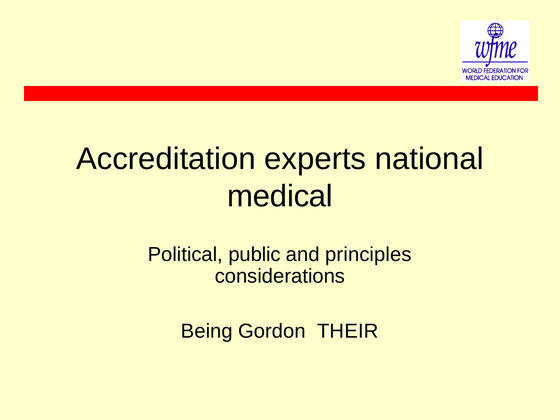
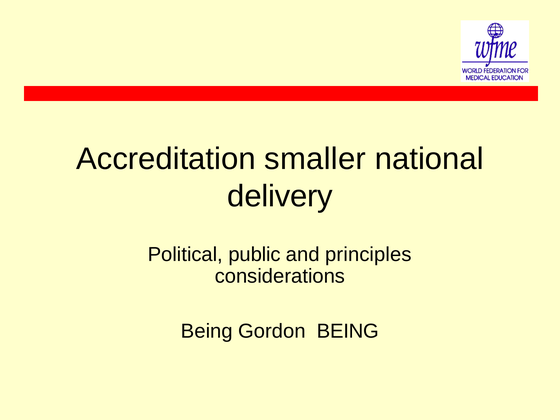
experts: experts -> smaller (315, 159)
medical: medical -> delivery (280, 196)
Gordon THEIR: THEIR -> BEING (348, 331)
